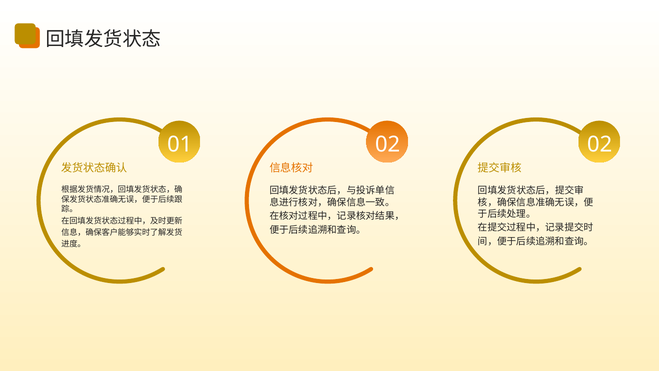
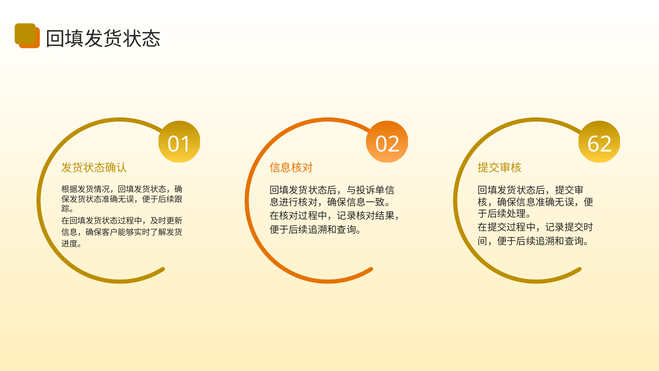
02 02: 02 -> 62 (600, 145)
